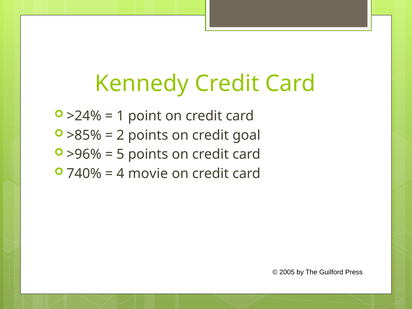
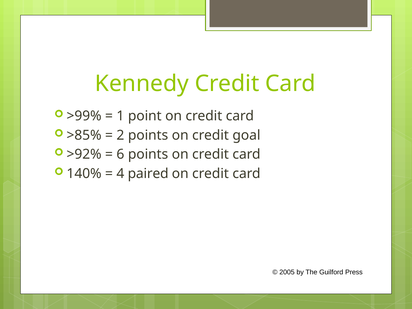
>24%: >24% -> >99% (84, 116)
>96%: >96% -> >92% (84, 154)
5: 5 -> 6 (120, 154)
740%: 740% -> 140% (84, 174)
movie: movie -> paired (148, 174)
